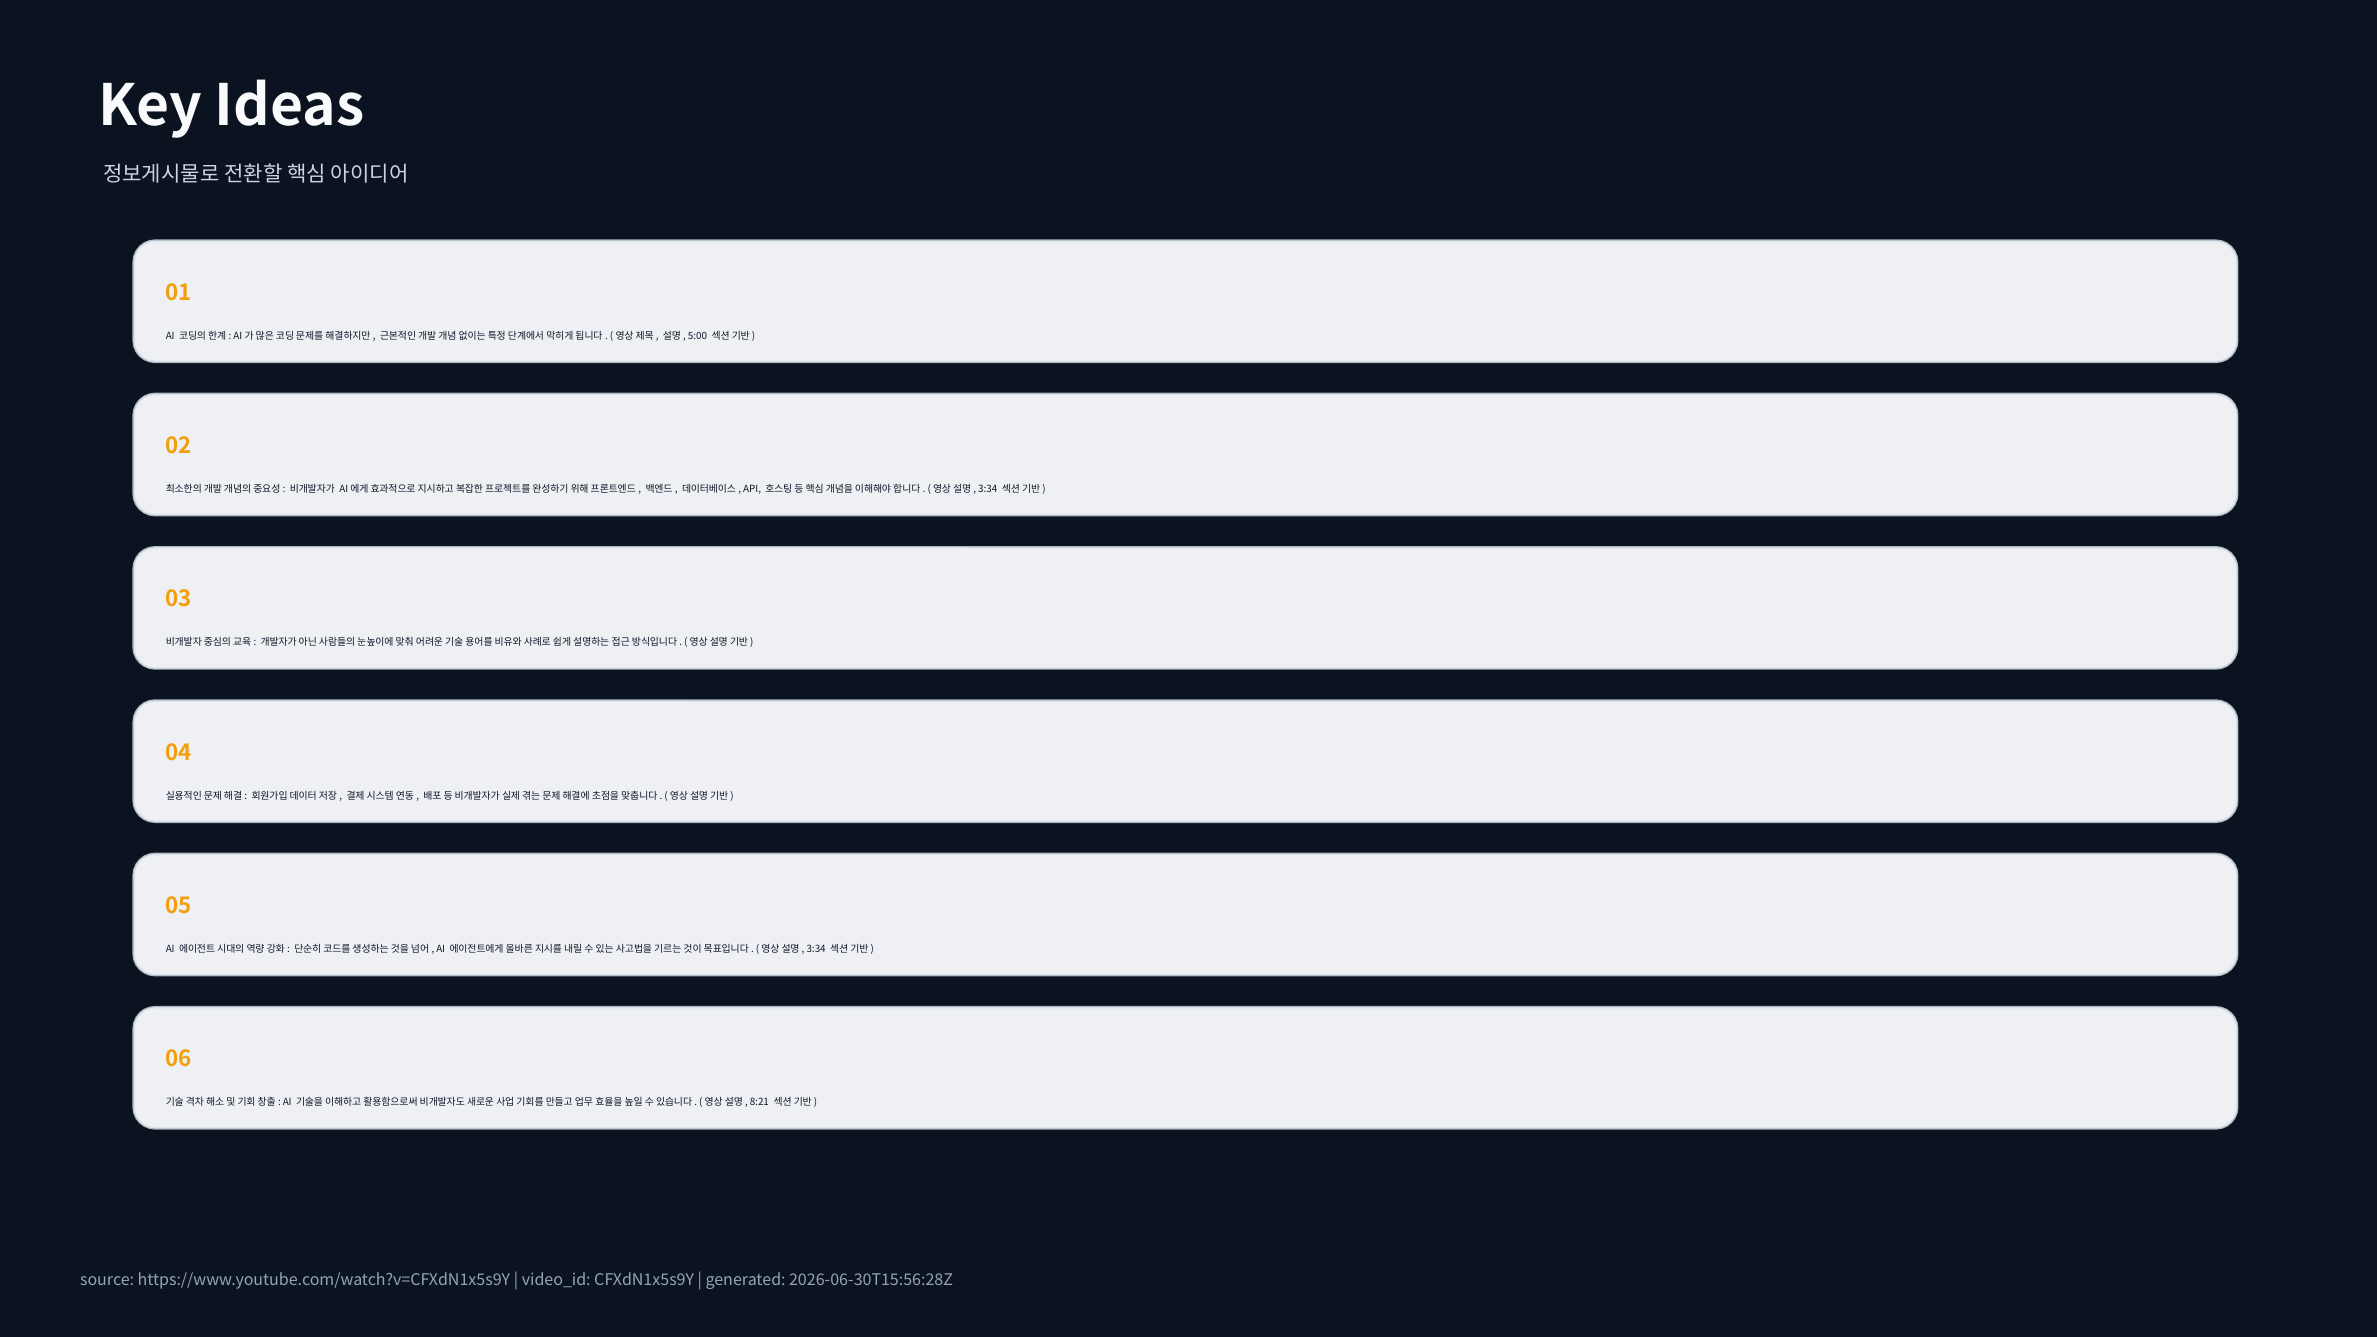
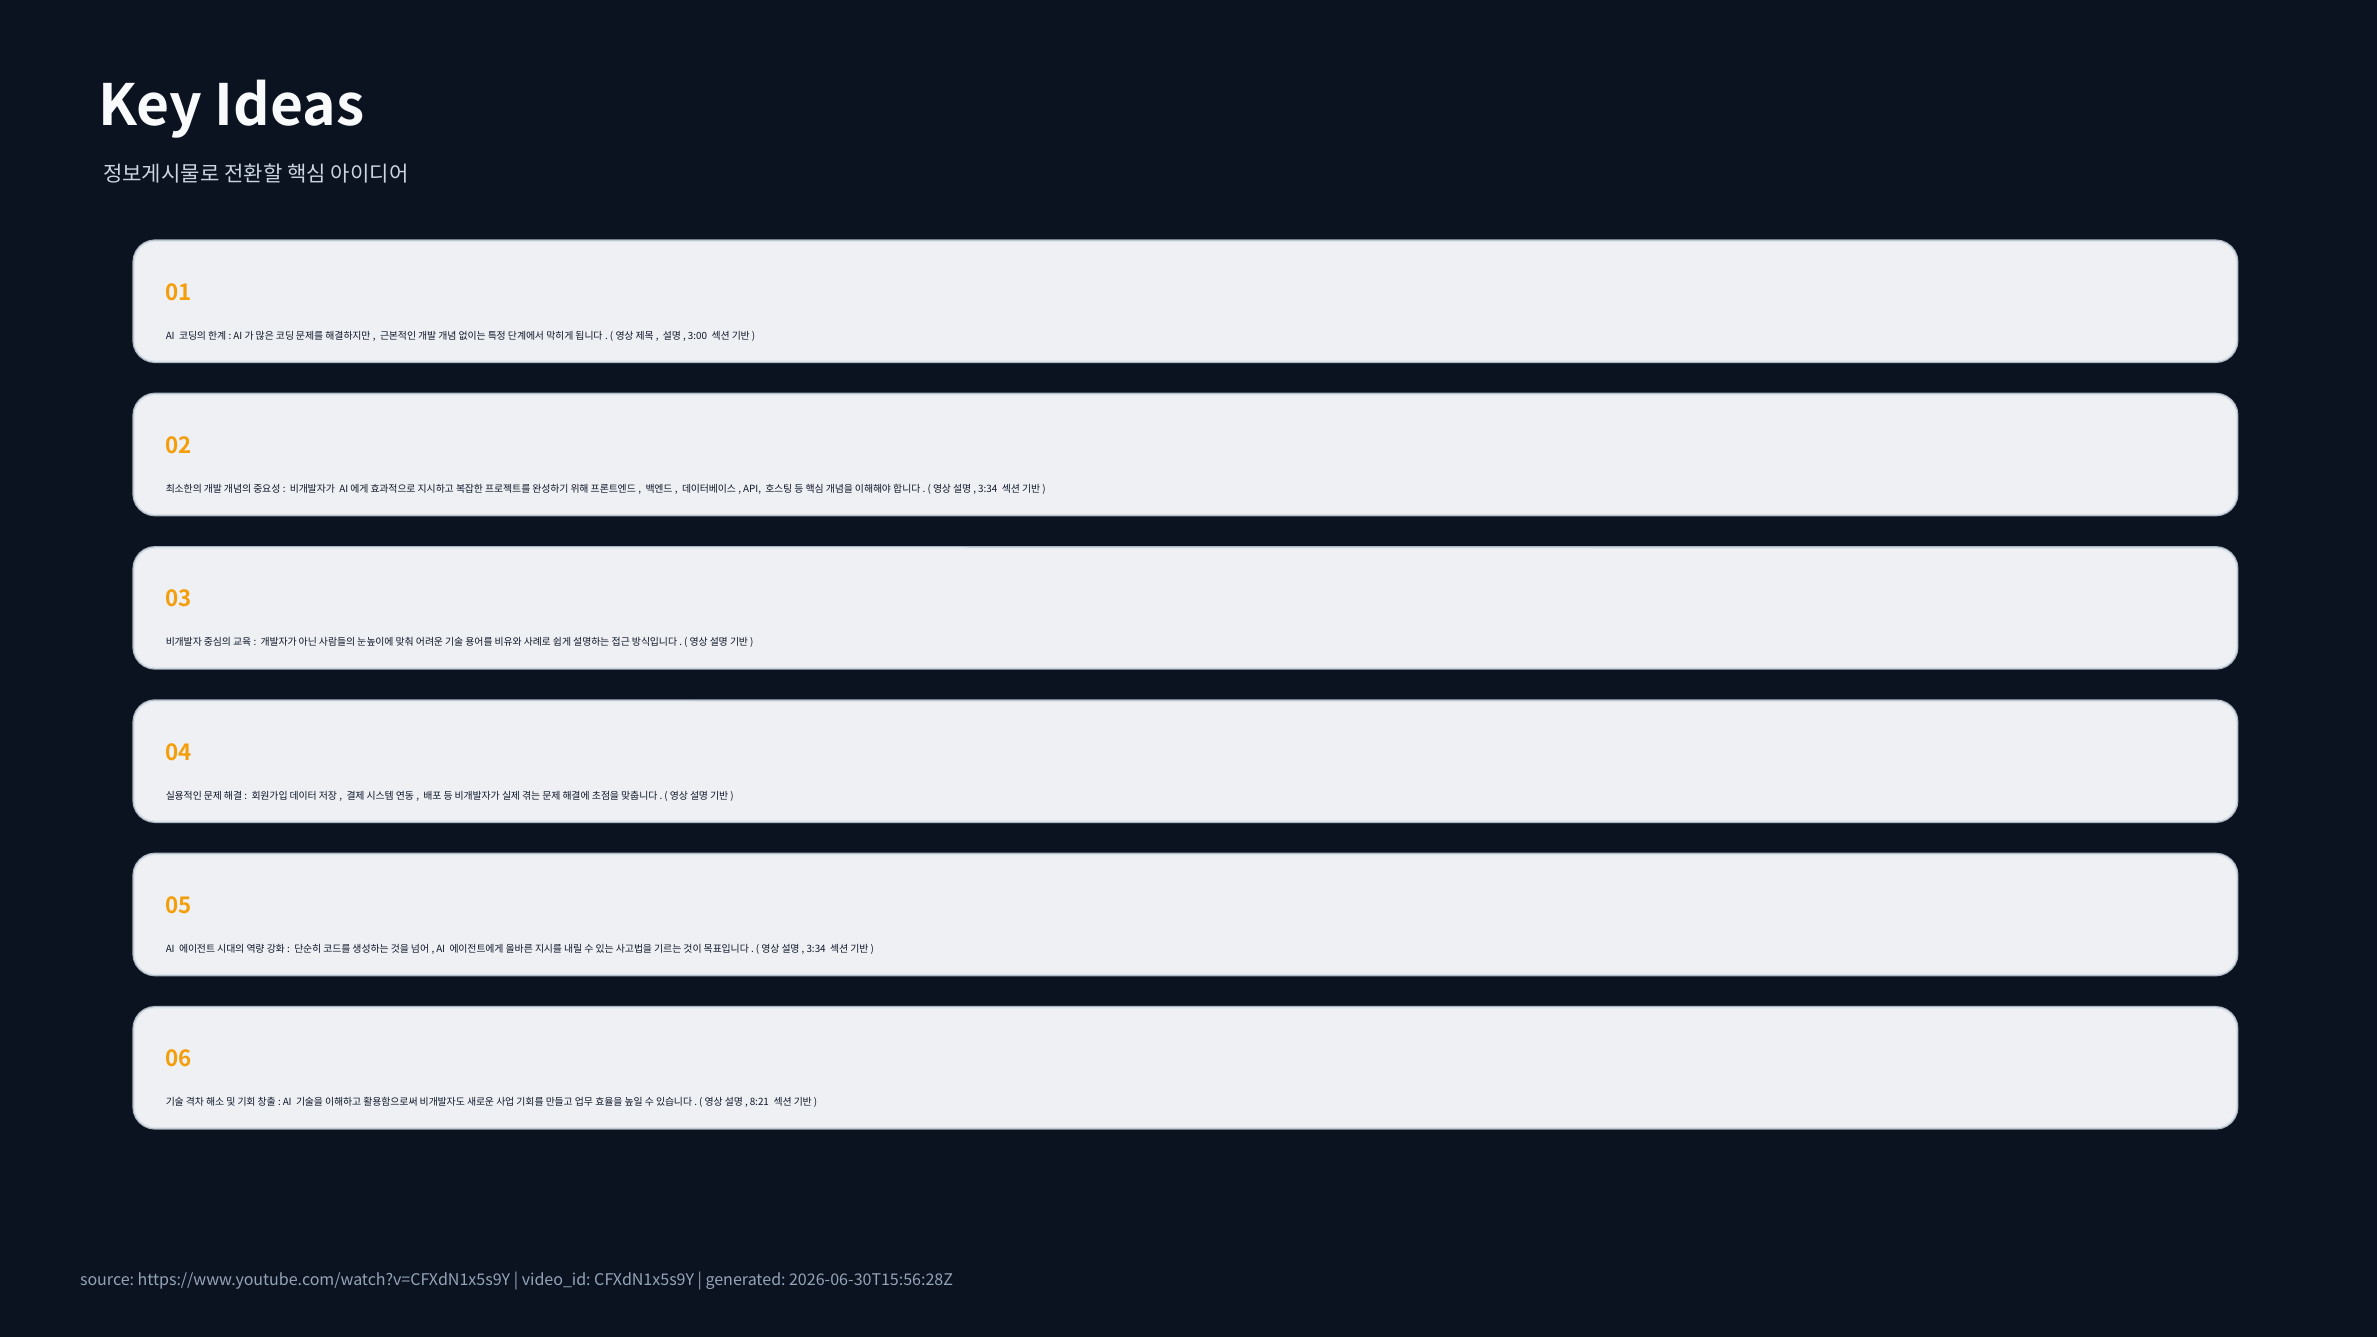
5:00: 5:00 -> 3:00 (697, 336)
